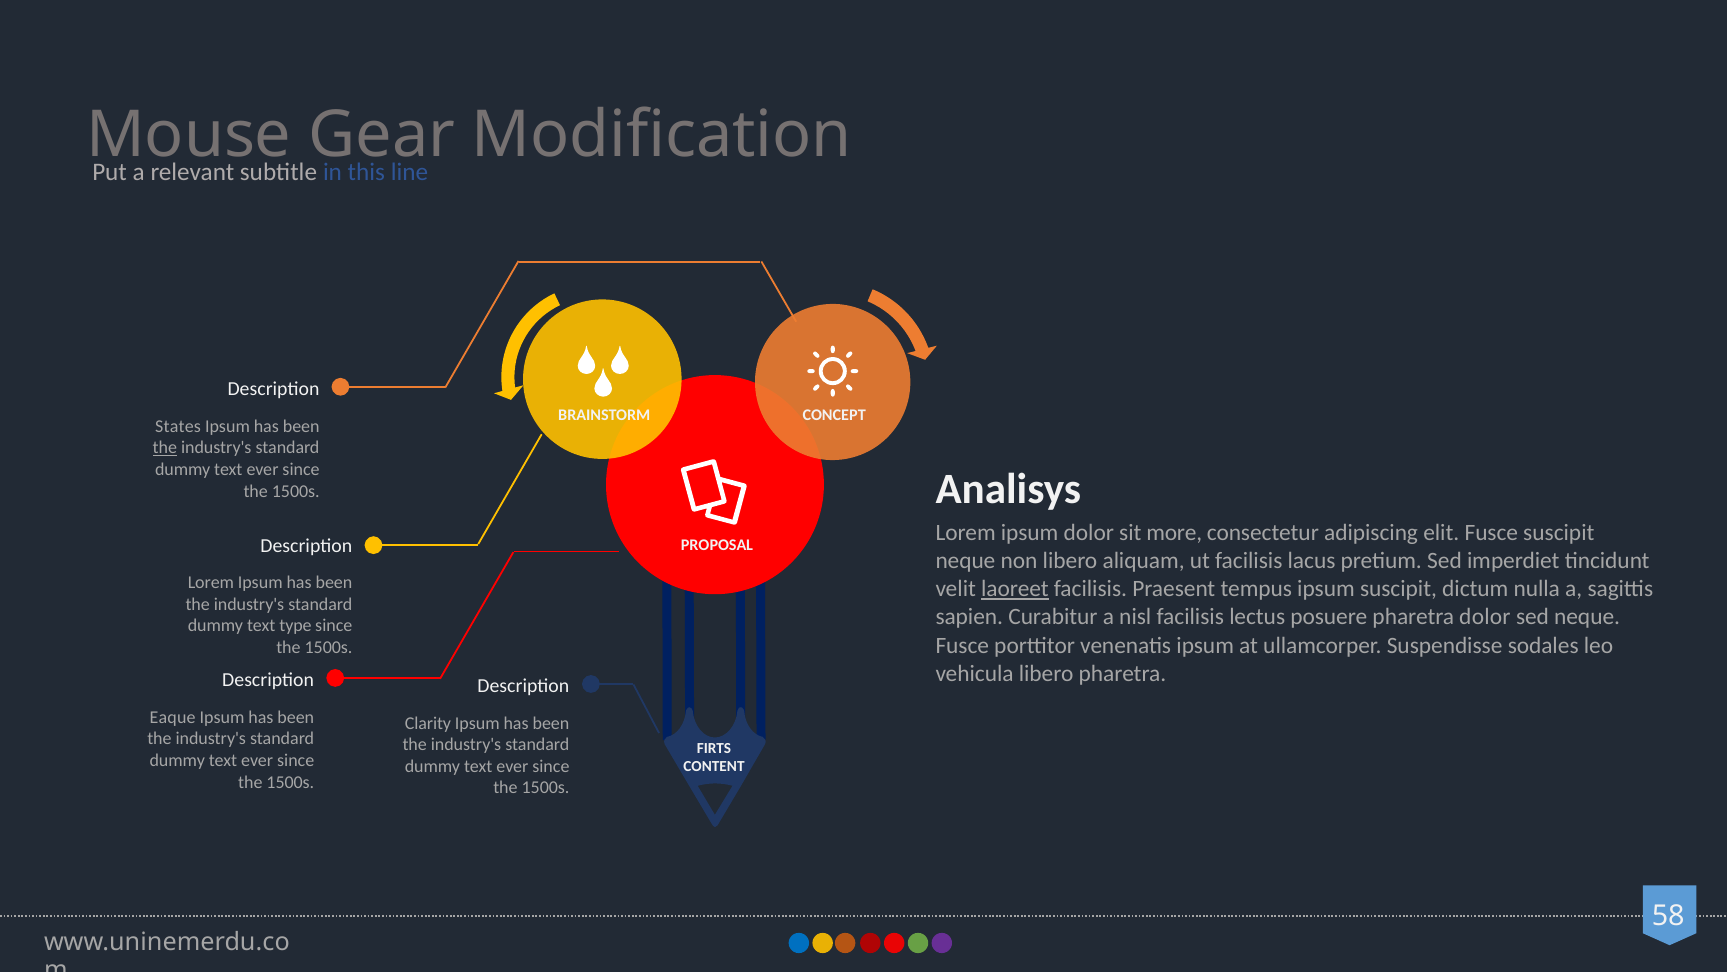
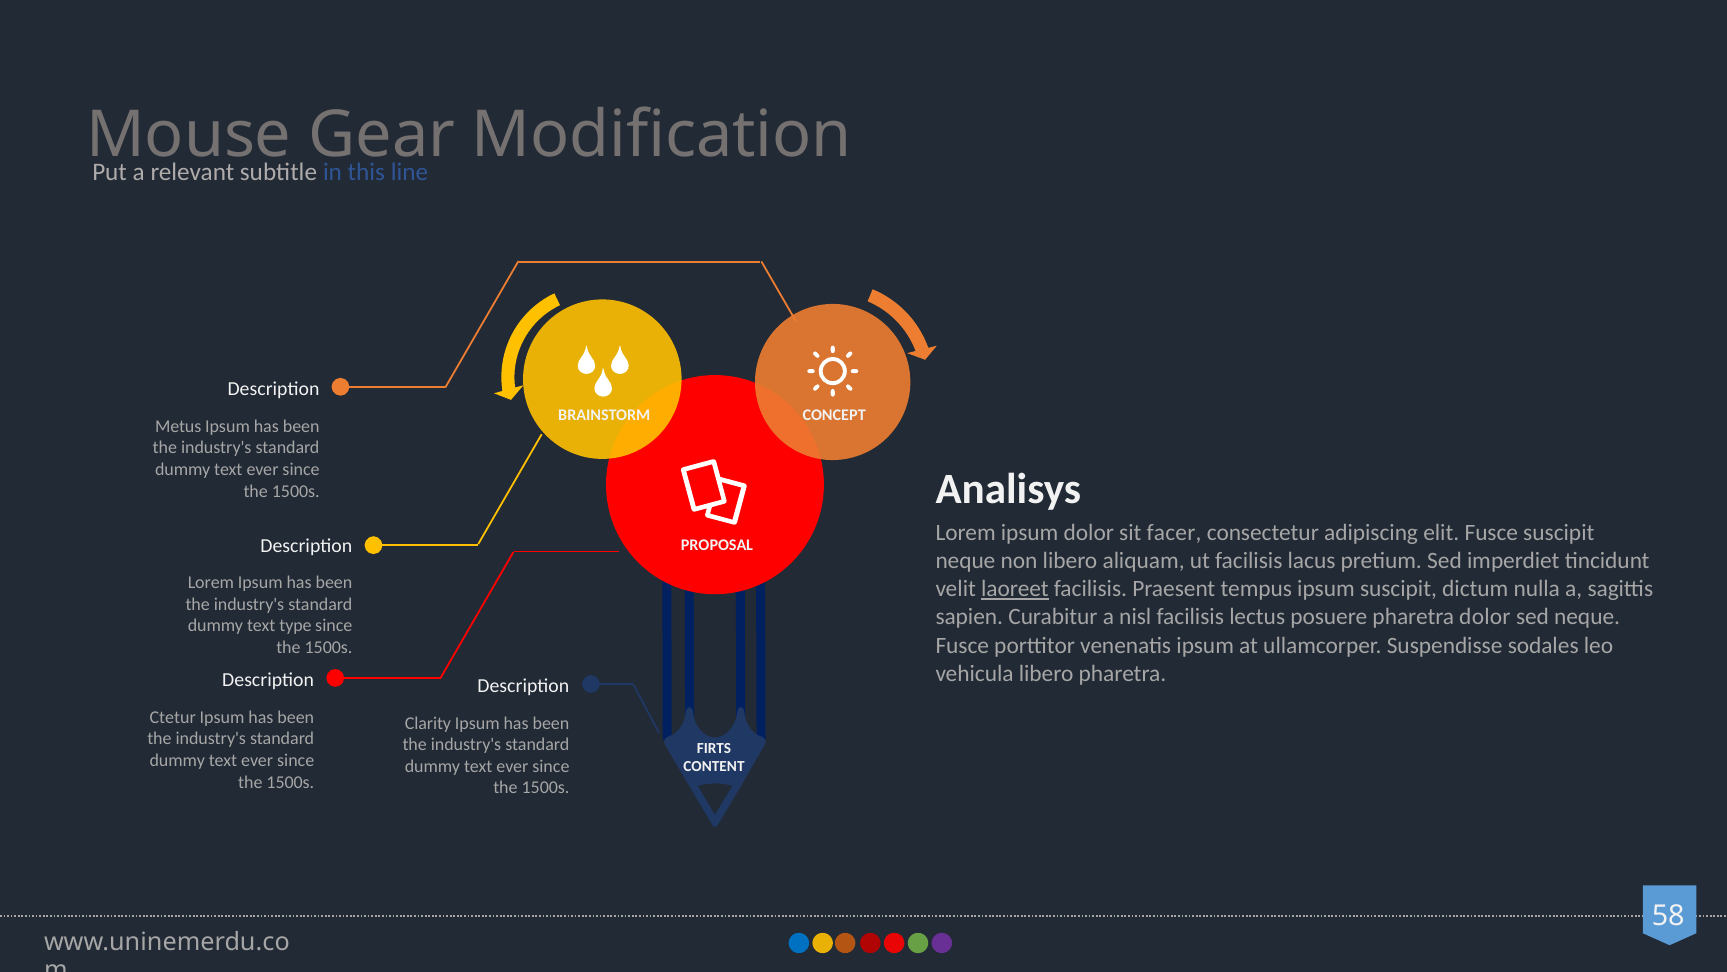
States: States -> Metus (178, 426)
the underline: present -> none (165, 448)
more: more -> facer (1174, 533)
Eaque: Eaque -> Ctetur (173, 717)
